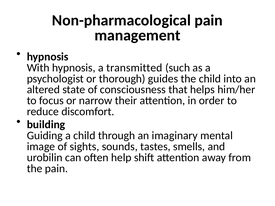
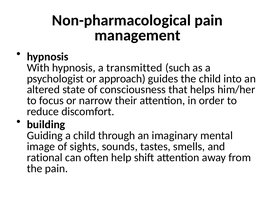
thorough: thorough -> approach (122, 79)
urobilin: urobilin -> rational (45, 158)
